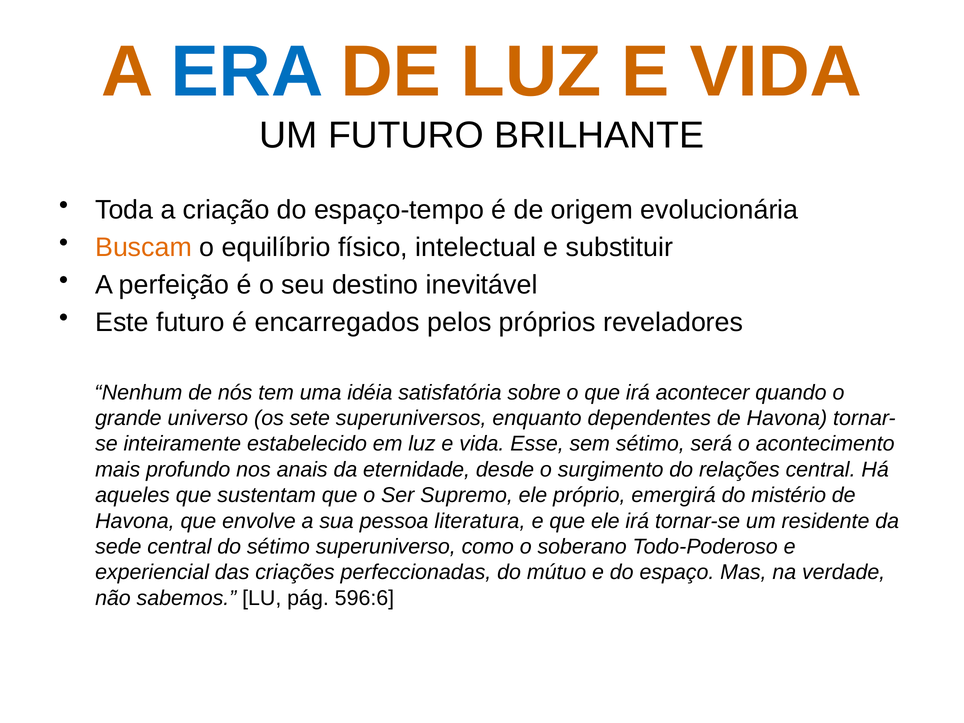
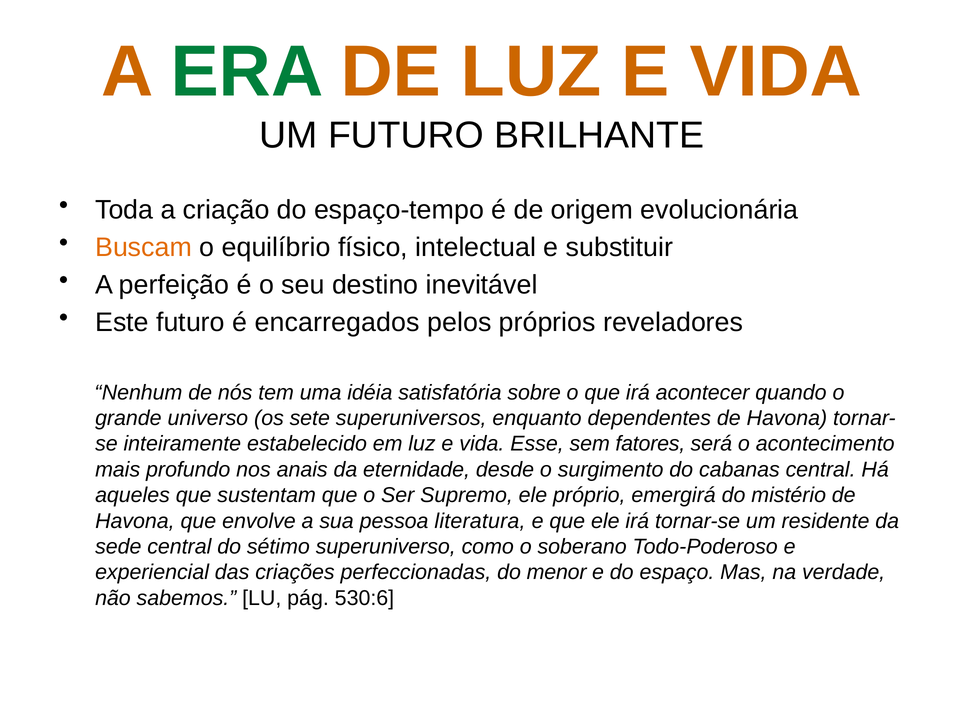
ERA colour: blue -> green (247, 72)
sem sétimo: sétimo -> fatores (650, 444)
relações: relações -> cabanas (739, 470)
mútuo: mútuo -> menor (557, 572)
596:6: 596:6 -> 530:6 (364, 598)
